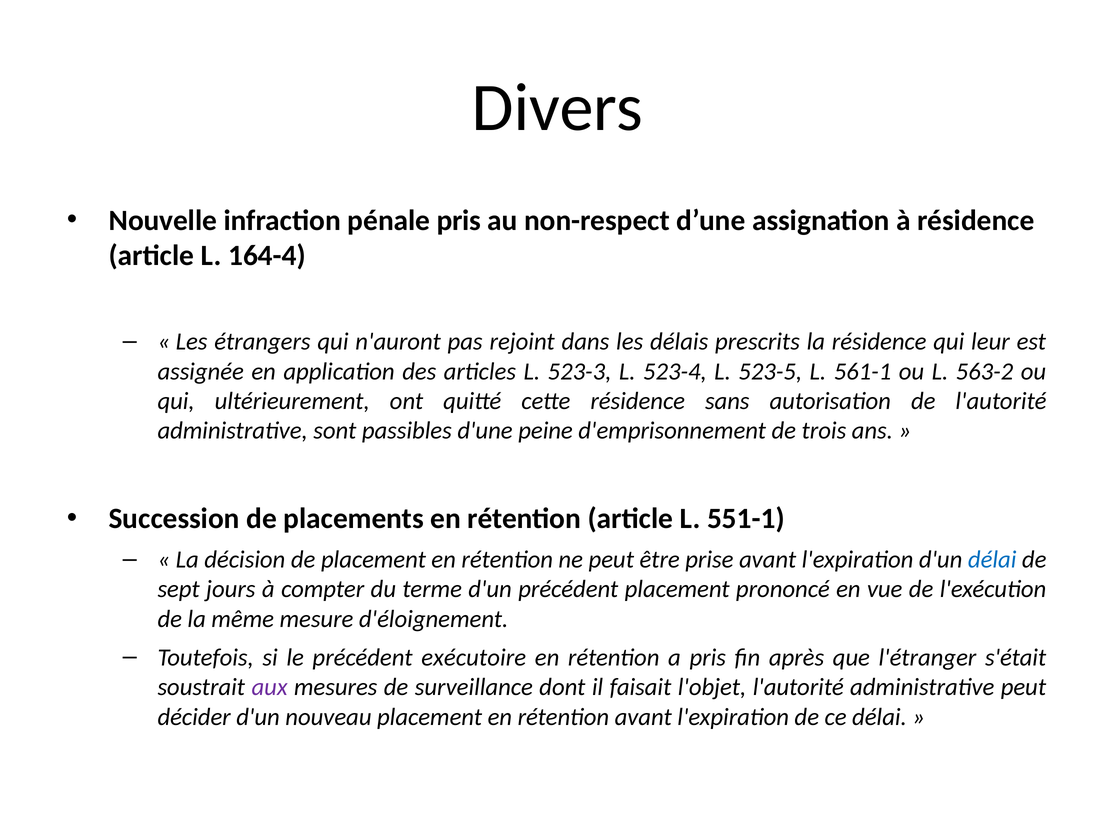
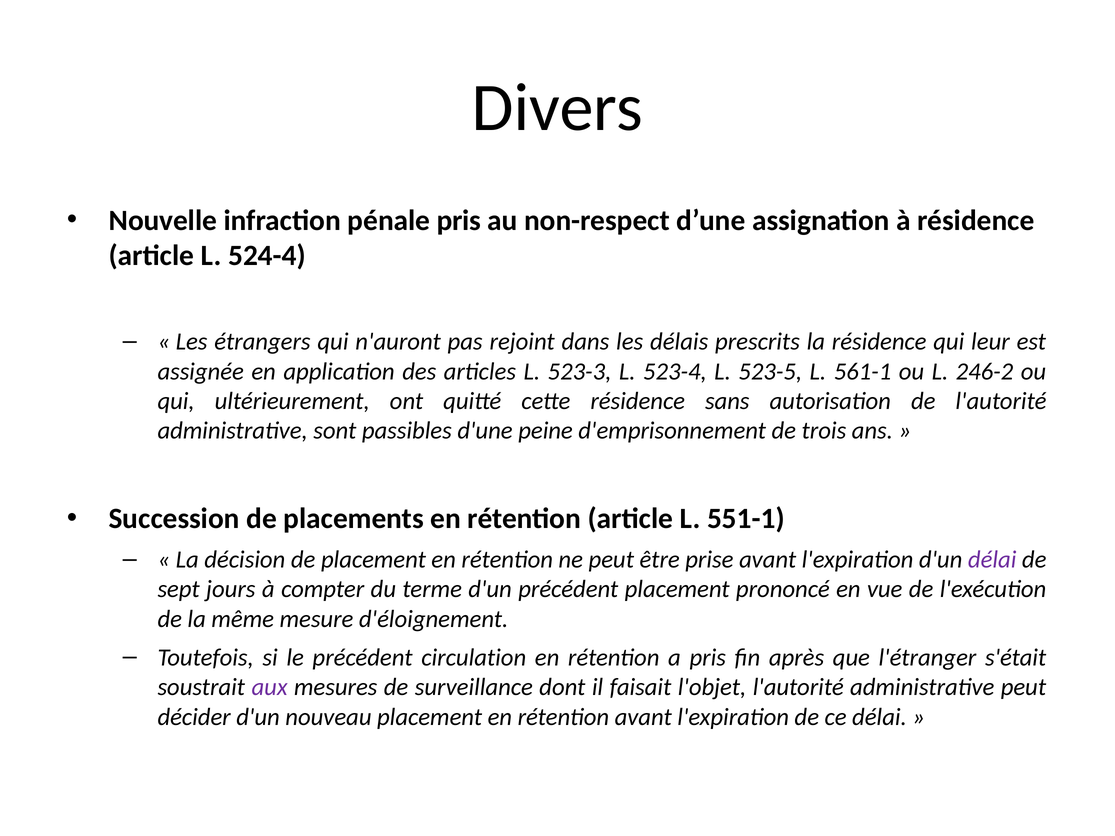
164-4: 164-4 -> 524-4 (267, 256)
563-2: 563-2 -> 246-2 (984, 372)
délai colour: blue -> purple (992, 560)
exécutoire: exécutoire -> circulation (474, 658)
